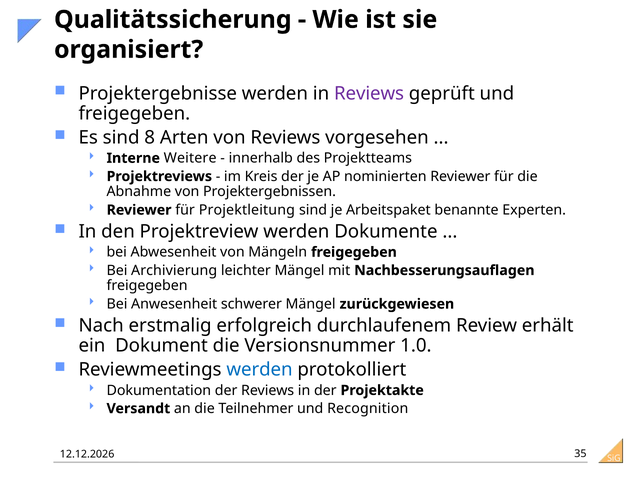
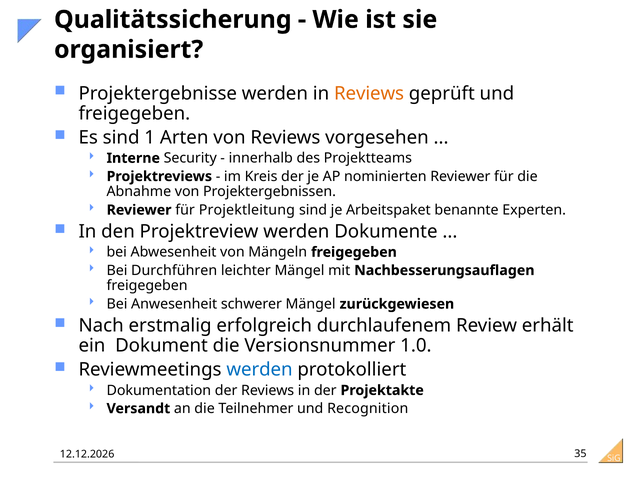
Reviews colour: purple -> orange (369, 93)
8: 8 -> 1 (150, 137)
Weitere: Weitere -> Security (190, 158)
Archivierung: Archivierung -> Durchführen (174, 270)
